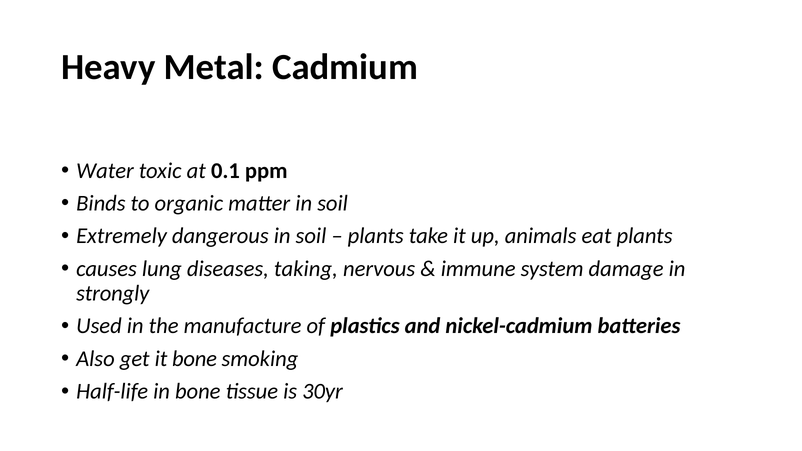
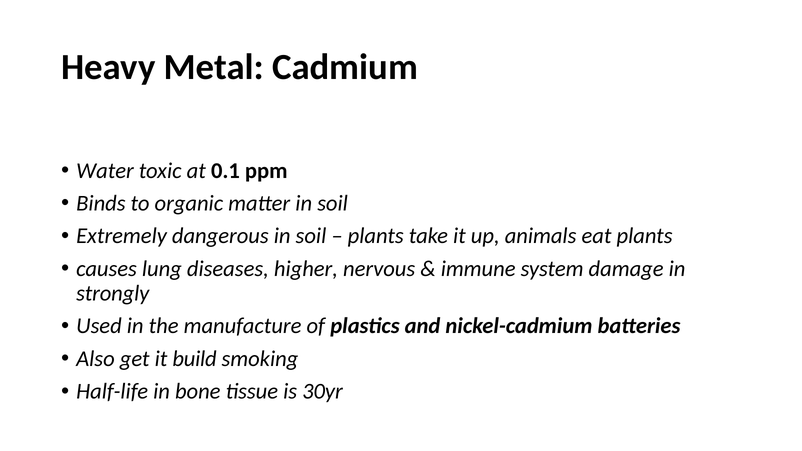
taking: taking -> higher (306, 269)
it bone: bone -> build (195, 359)
